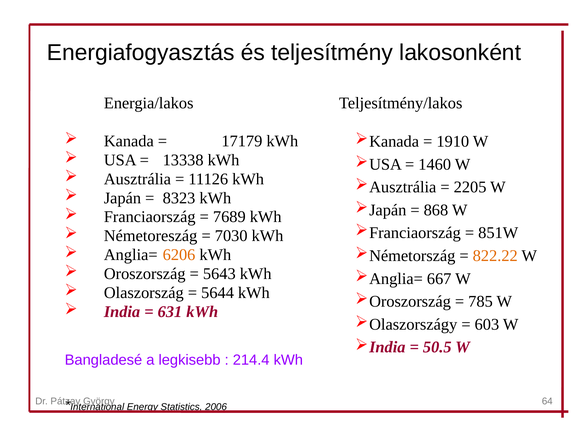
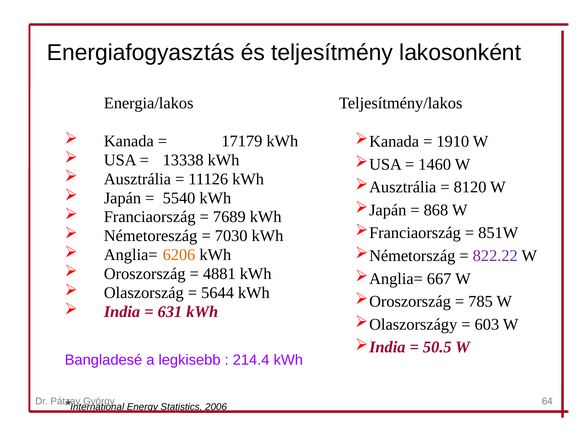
2205: 2205 -> 8120 (470, 187)
8323: 8323 -> 5540 (179, 198)
822.22 colour: orange -> purple (495, 256)
5643: 5643 -> 4881 (219, 274)
